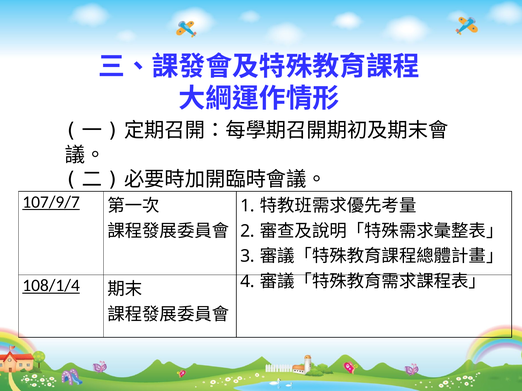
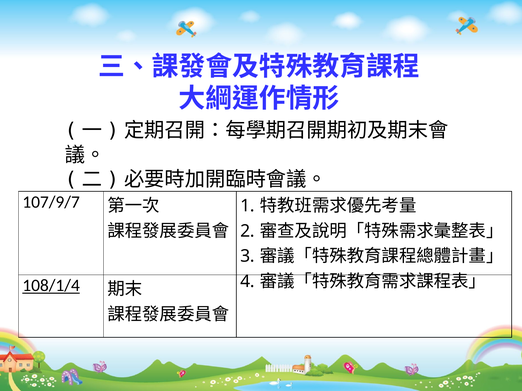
107/9/7 underline: present -> none (51, 202)
